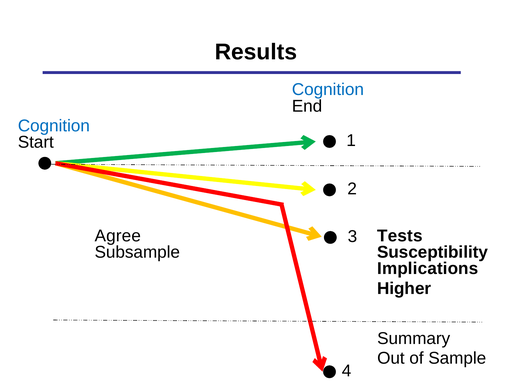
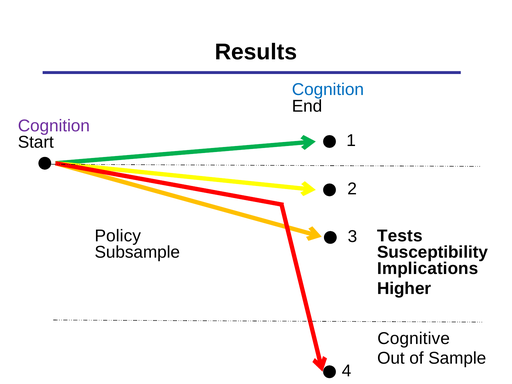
Cognition colour: blue -> purple (54, 126)
Agree: Agree -> Policy (118, 236)
Summary: Summary -> Cognitive (414, 339)
